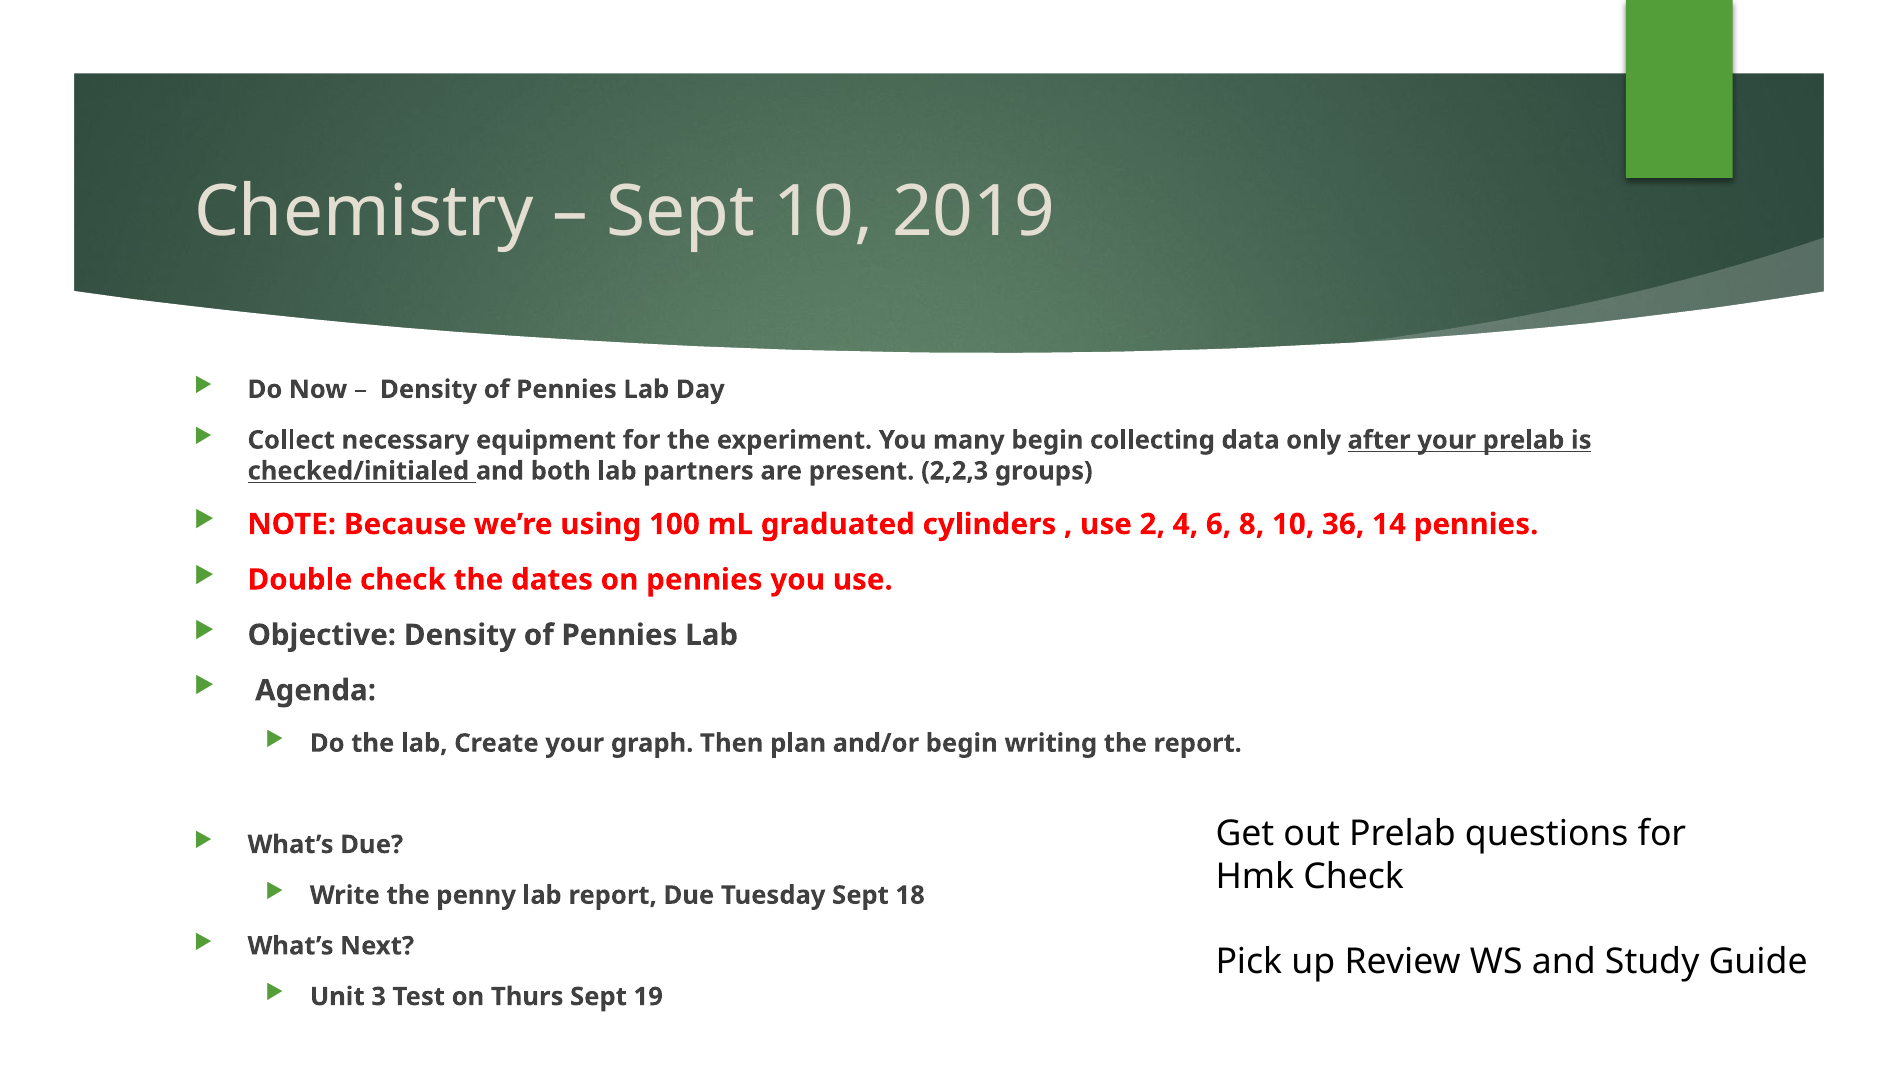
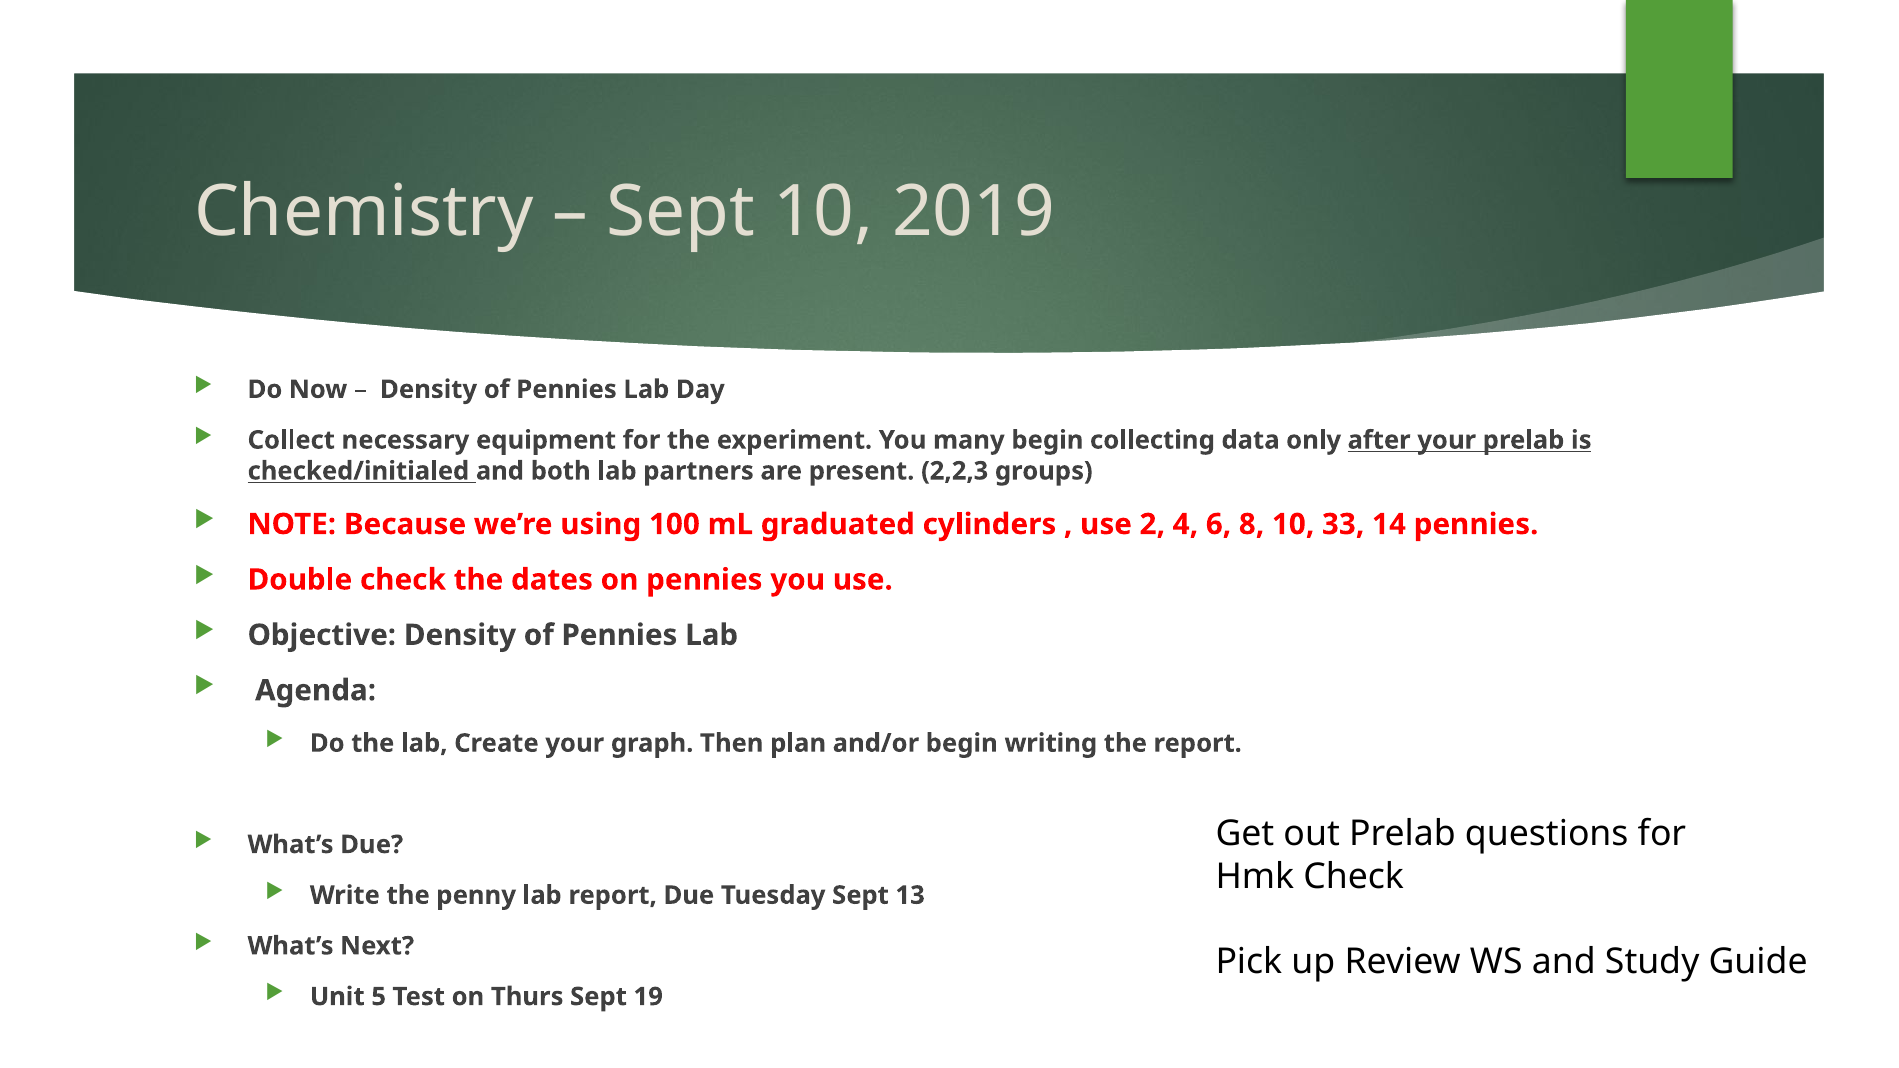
36: 36 -> 33 (1343, 524)
18: 18 -> 13 (910, 895)
3: 3 -> 5 (379, 997)
